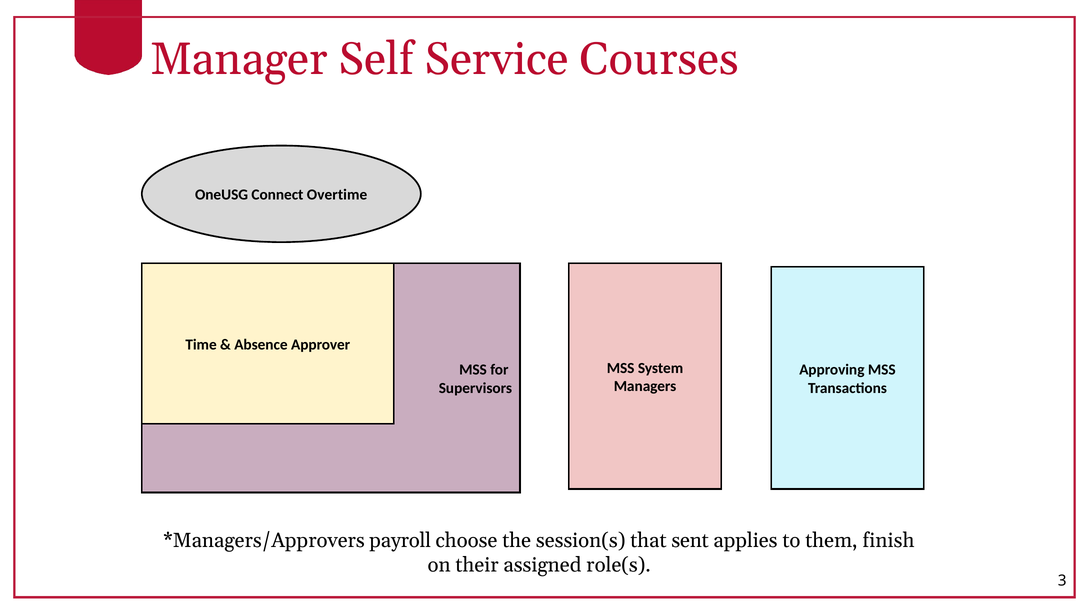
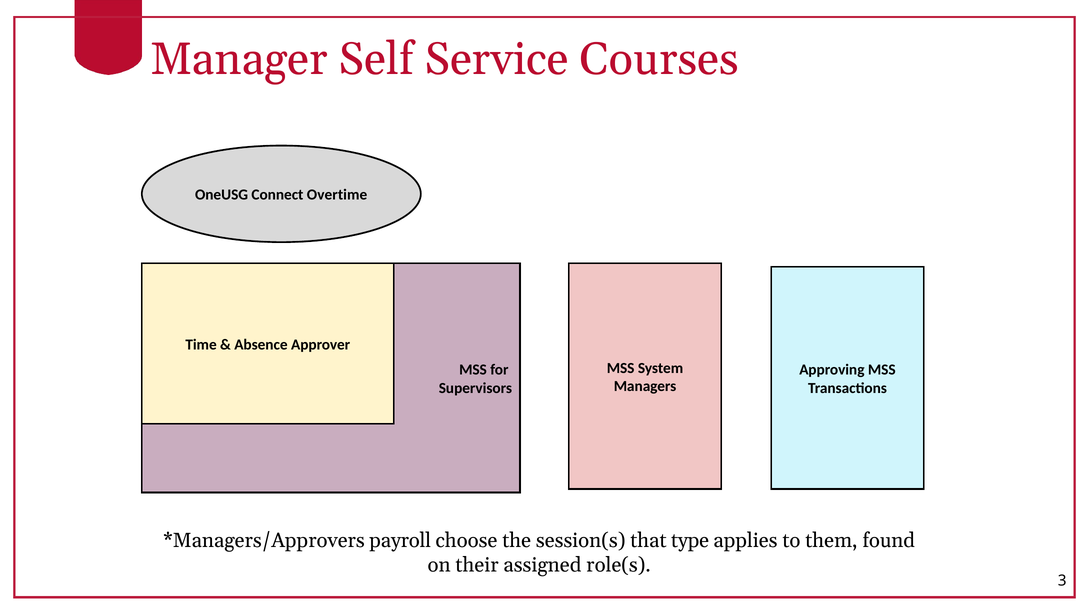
sent: sent -> type (690, 541)
finish: finish -> found (889, 541)
